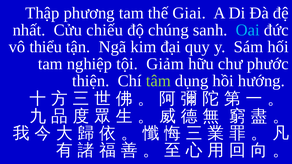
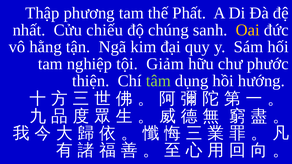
Giai: Giai -> Phất (189, 13)
Oai colour: light blue -> yellow (248, 30)
thiểu: thiểu -> hằng (46, 47)
